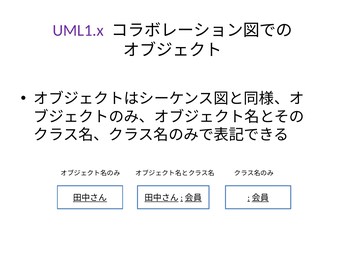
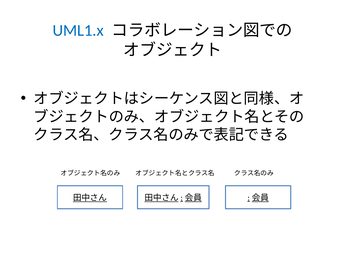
UML1.x colour: purple -> blue (78, 30)
